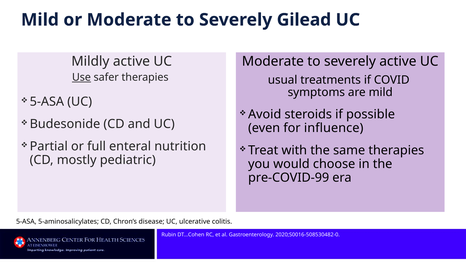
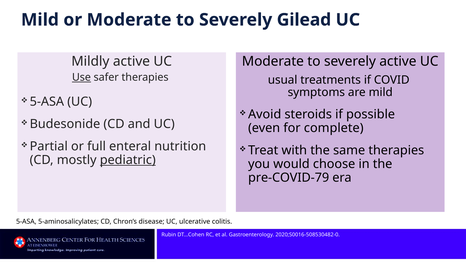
influence: influence -> complete (334, 128)
pediatric underline: none -> present (128, 160)
pre-COVID-99: pre-COVID-99 -> pre-COVID-79 (289, 178)
